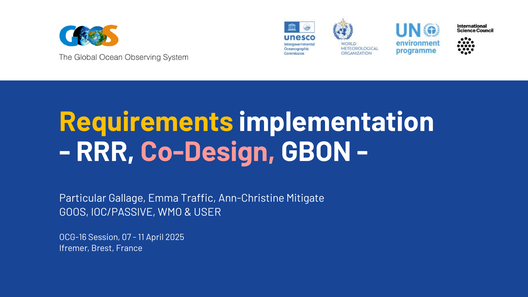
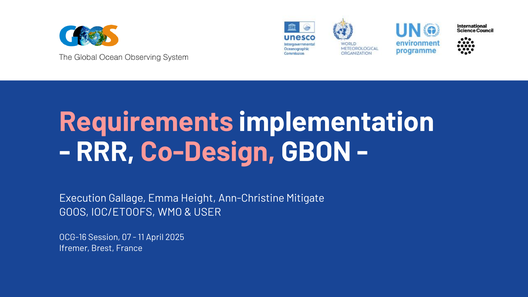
Requirements colour: yellow -> pink (146, 122)
Particular: Particular -> Execution (83, 198)
Traffic: Traffic -> Height (198, 198)
IOC/PASSIVE: IOC/PASSIVE -> IOC/ETOOFS (123, 212)
